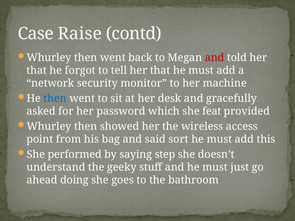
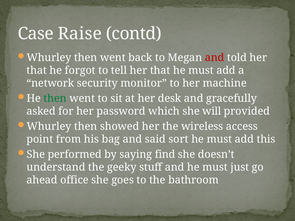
then colour: blue -> green (55, 99)
feat: feat -> will (212, 111)
step: step -> find (165, 155)
doing: doing -> office (74, 180)
